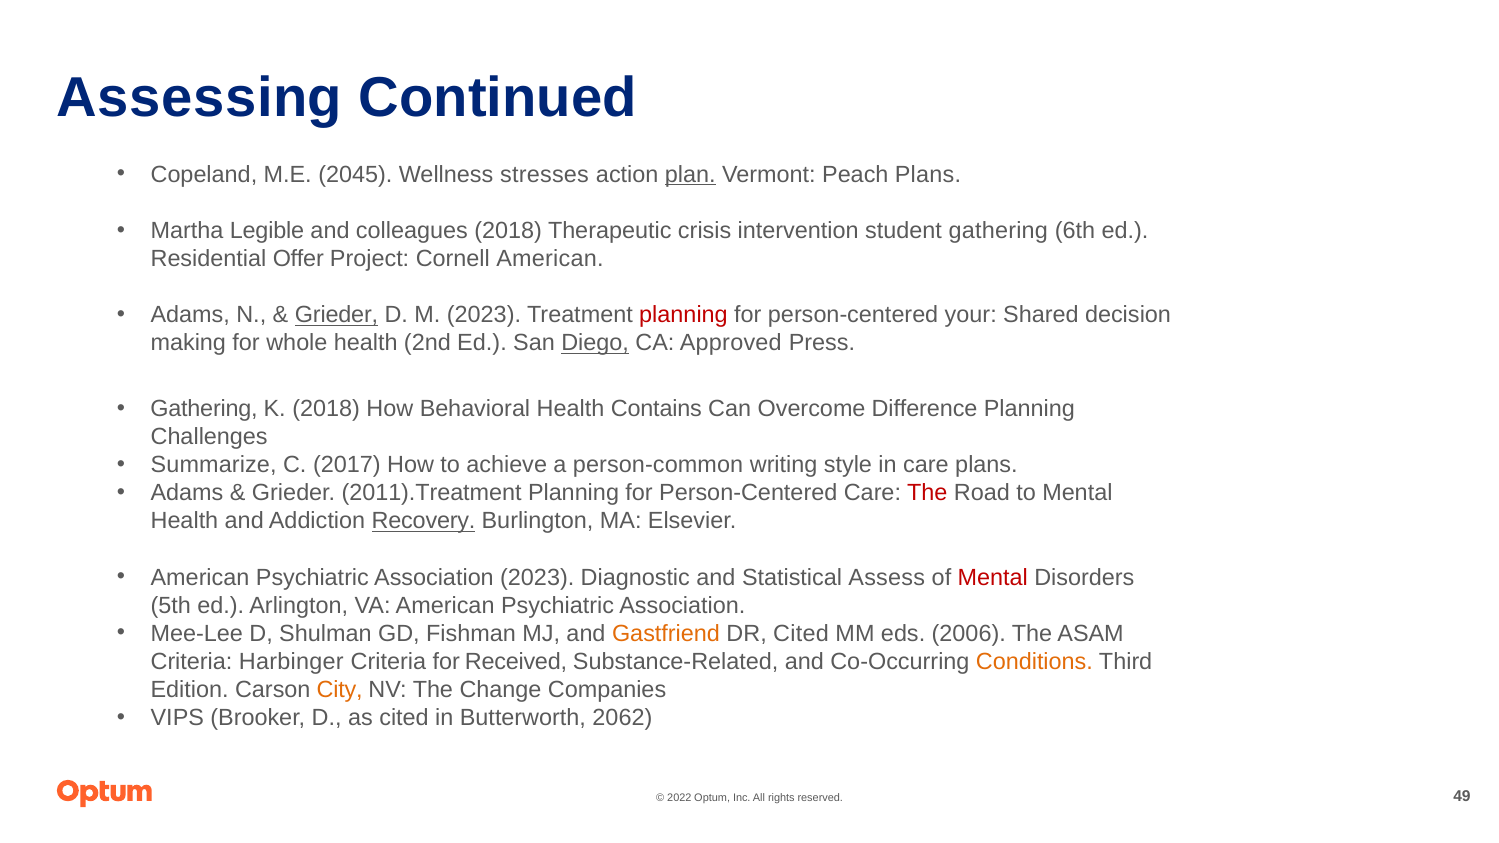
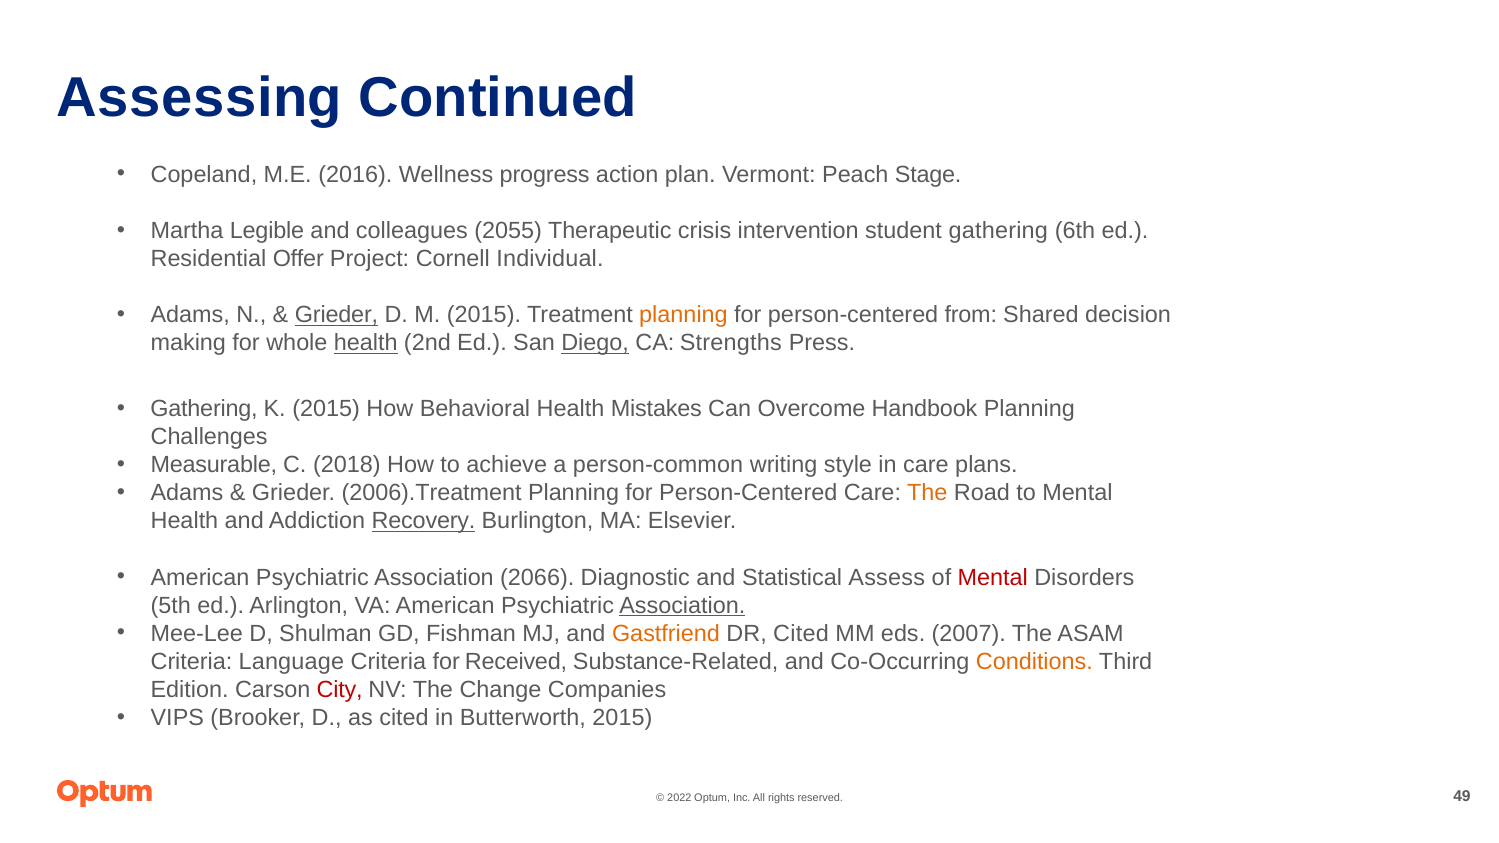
2045: 2045 -> 2016 (355, 175)
stresses: stresses -> progress (545, 175)
plan underline: present -> none (690, 175)
Peach Plans: Plans -> Stage (928, 175)
colleagues 2018: 2018 -> 2055 (508, 231)
Cornell American: American -> Individual (550, 259)
M 2023: 2023 -> 2015 (484, 315)
planning colour: red -> orange (683, 315)
your: your -> from (971, 315)
health underline: none -> present (366, 343)
Approved: Approved -> Strengths (731, 343)
K 2018: 2018 -> 2015 (326, 409)
Contains: Contains -> Mistakes (656, 409)
Difference: Difference -> Handbook (925, 409)
Summarize: Summarize -> Measurable (214, 465)
2017: 2017 -> 2018 (347, 465)
2011).Treatment: 2011).Treatment -> 2006).Treatment (432, 493)
The colour: red -> orange (927, 493)
Association 2023: 2023 -> 2066 (537, 578)
Association underline: none -> present (682, 606)
2006: 2006 -> 2007 (969, 634)
Harbinger: Harbinger -> Language (291, 662)
City colour: orange -> red (340, 690)
Butterworth 2062: 2062 -> 2015 (622, 718)
